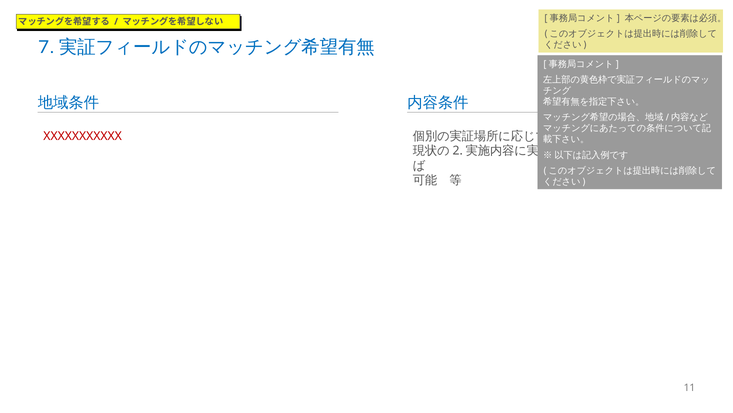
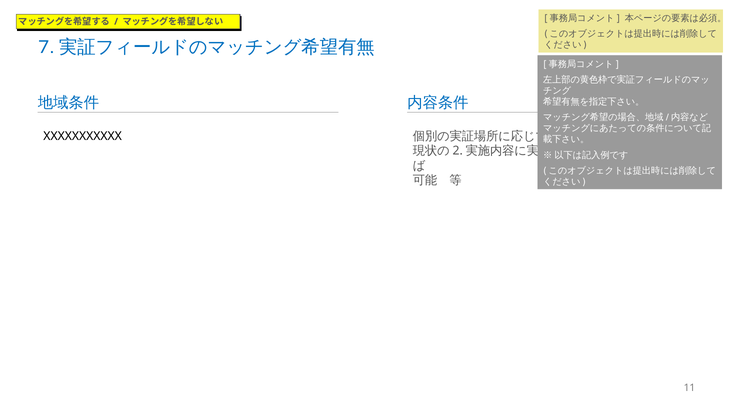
XXXXXXXXXXX colour: red -> black (83, 136)
